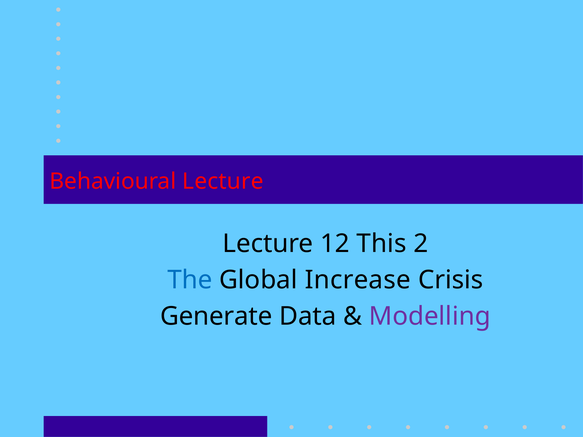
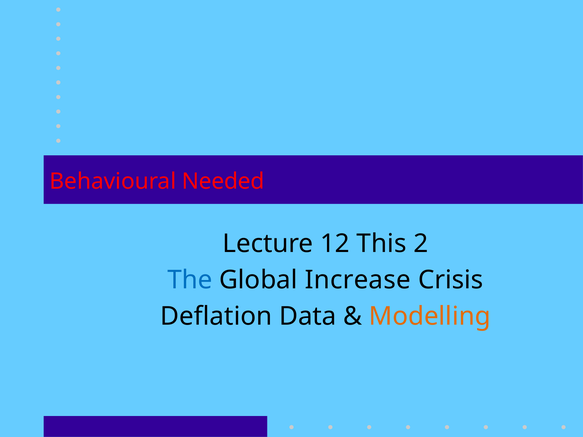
Behavioural Lecture: Lecture -> Needed (223, 181)
Generate: Generate -> Deflation (216, 316)
Modelling colour: purple -> orange (430, 316)
